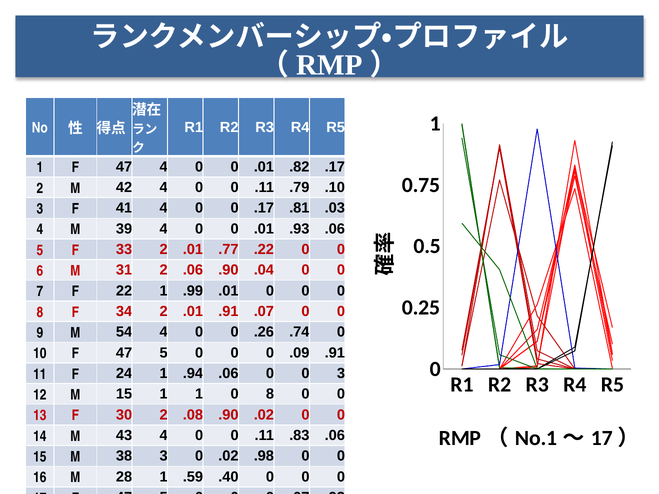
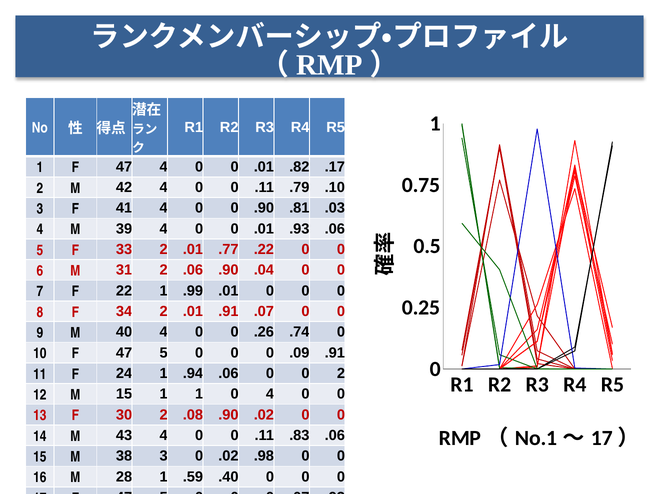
0 .17: .17 -> .90 (264, 208)
54: 54 -> 40 (124, 332)
0 3: 3 -> 2 (341, 374)
1 0 8: 8 -> 4 (270, 394)
